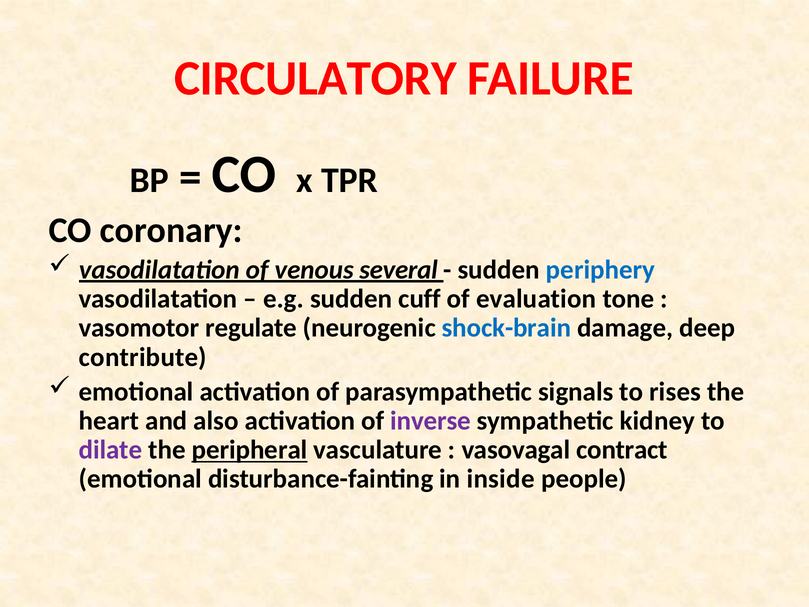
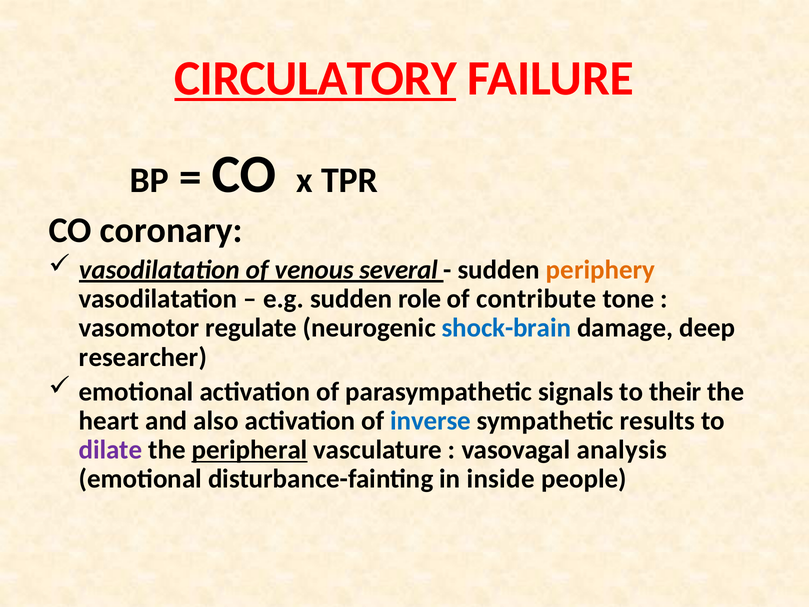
CIRCULATORY underline: none -> present (315, 78)
periphery colour: blue -> orange (601, 270)
cuff: cuff -> role (420, 299)
evaluation: evaluation -> contribute (536, 299)
contribute: contribute -> researcher (143, 357)
rises: rises -> their (675, 392)
inverse colour: purple -> blue (431, 421)
kidney: kidney -> results (657, 421)
contract: contract -> analysis (622, 450)
